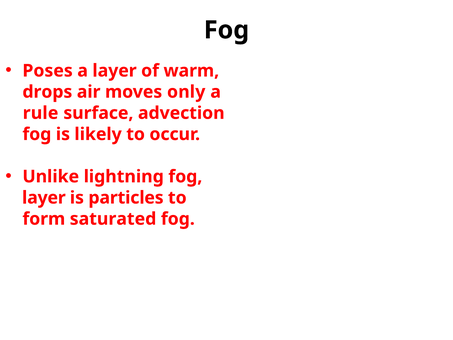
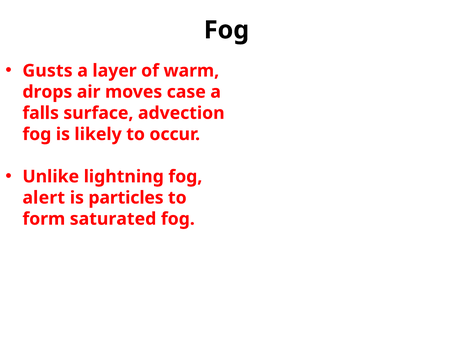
Poses: Poses -> Gusts (48, 71)
only: only -> case (186, 92)
rule: rule -> falls (41, 113)
layer: layer -> alert (44, 198)
